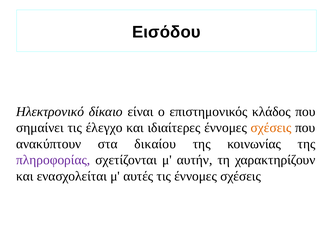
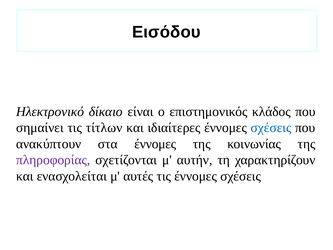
έλεγχο: έλεγχο -> τίτλων (104, 128)
σχέσεις colour: orange -> blue (271, 128)
στα δικαίου: δικαίου -> έννομες (155, 144)
